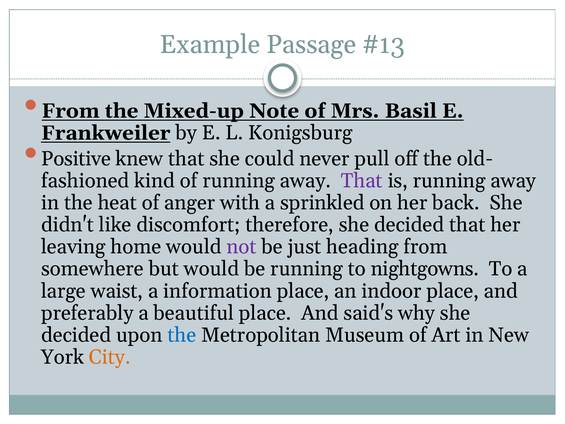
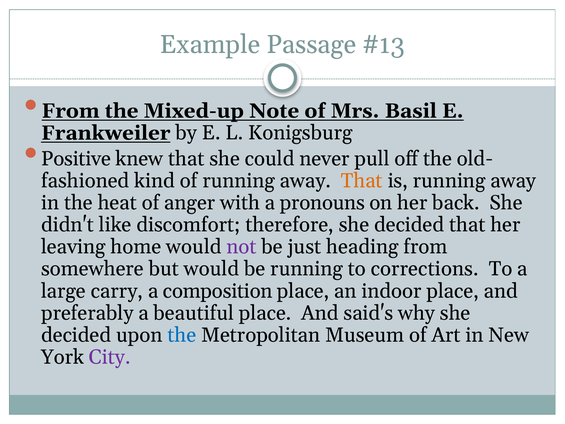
That colour: purple -> orange (362, 181)
sprinkled: sprinkled -> pronouns (322, 203)
nightgowns: nightgowns -> corrections (425, 269)
waist: waist -> carry (117, 291)
information: information -> composition (218, 291)
City colour: orange -> purple (110, 357)
